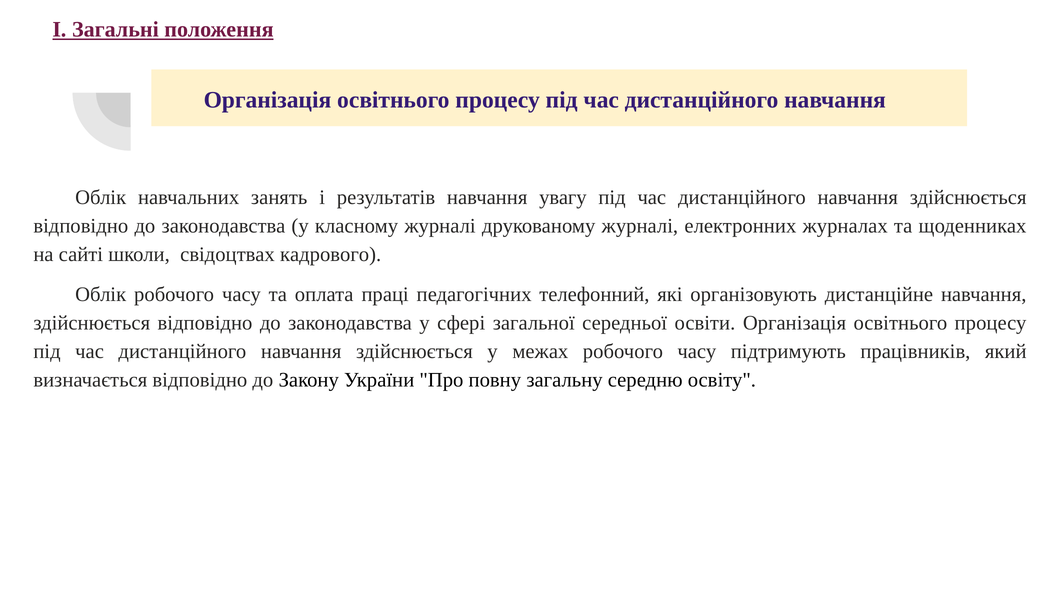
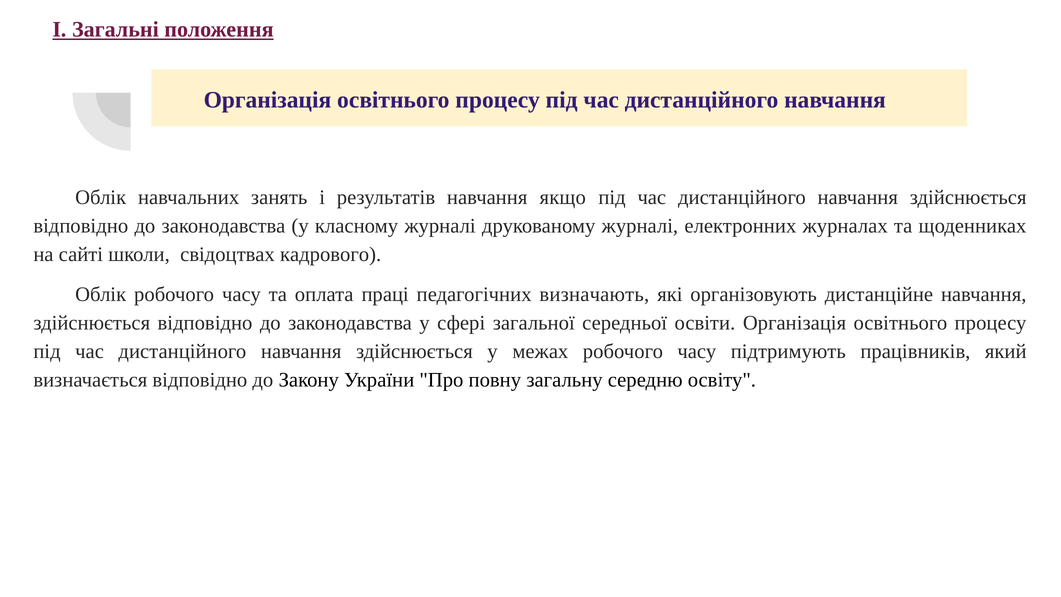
увагу: увагу -> якщо (563, 197)
телефонний: телефонний -> визначають (594, 294)
